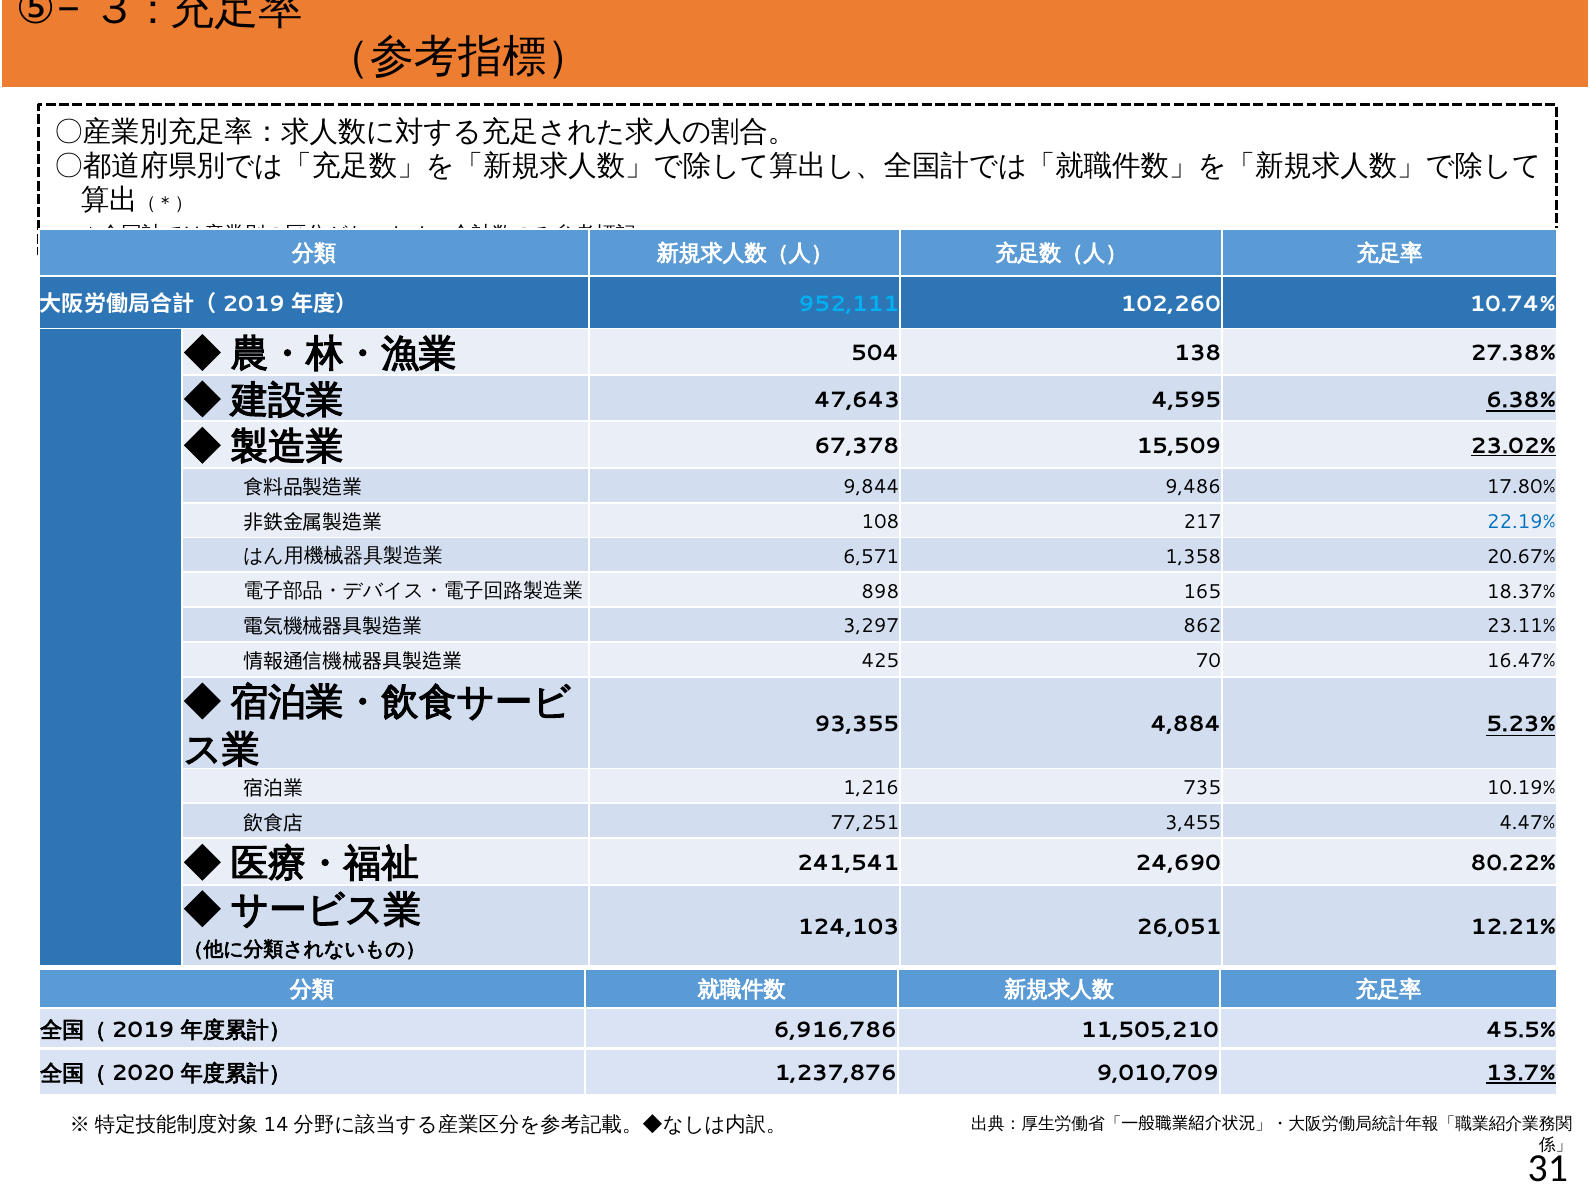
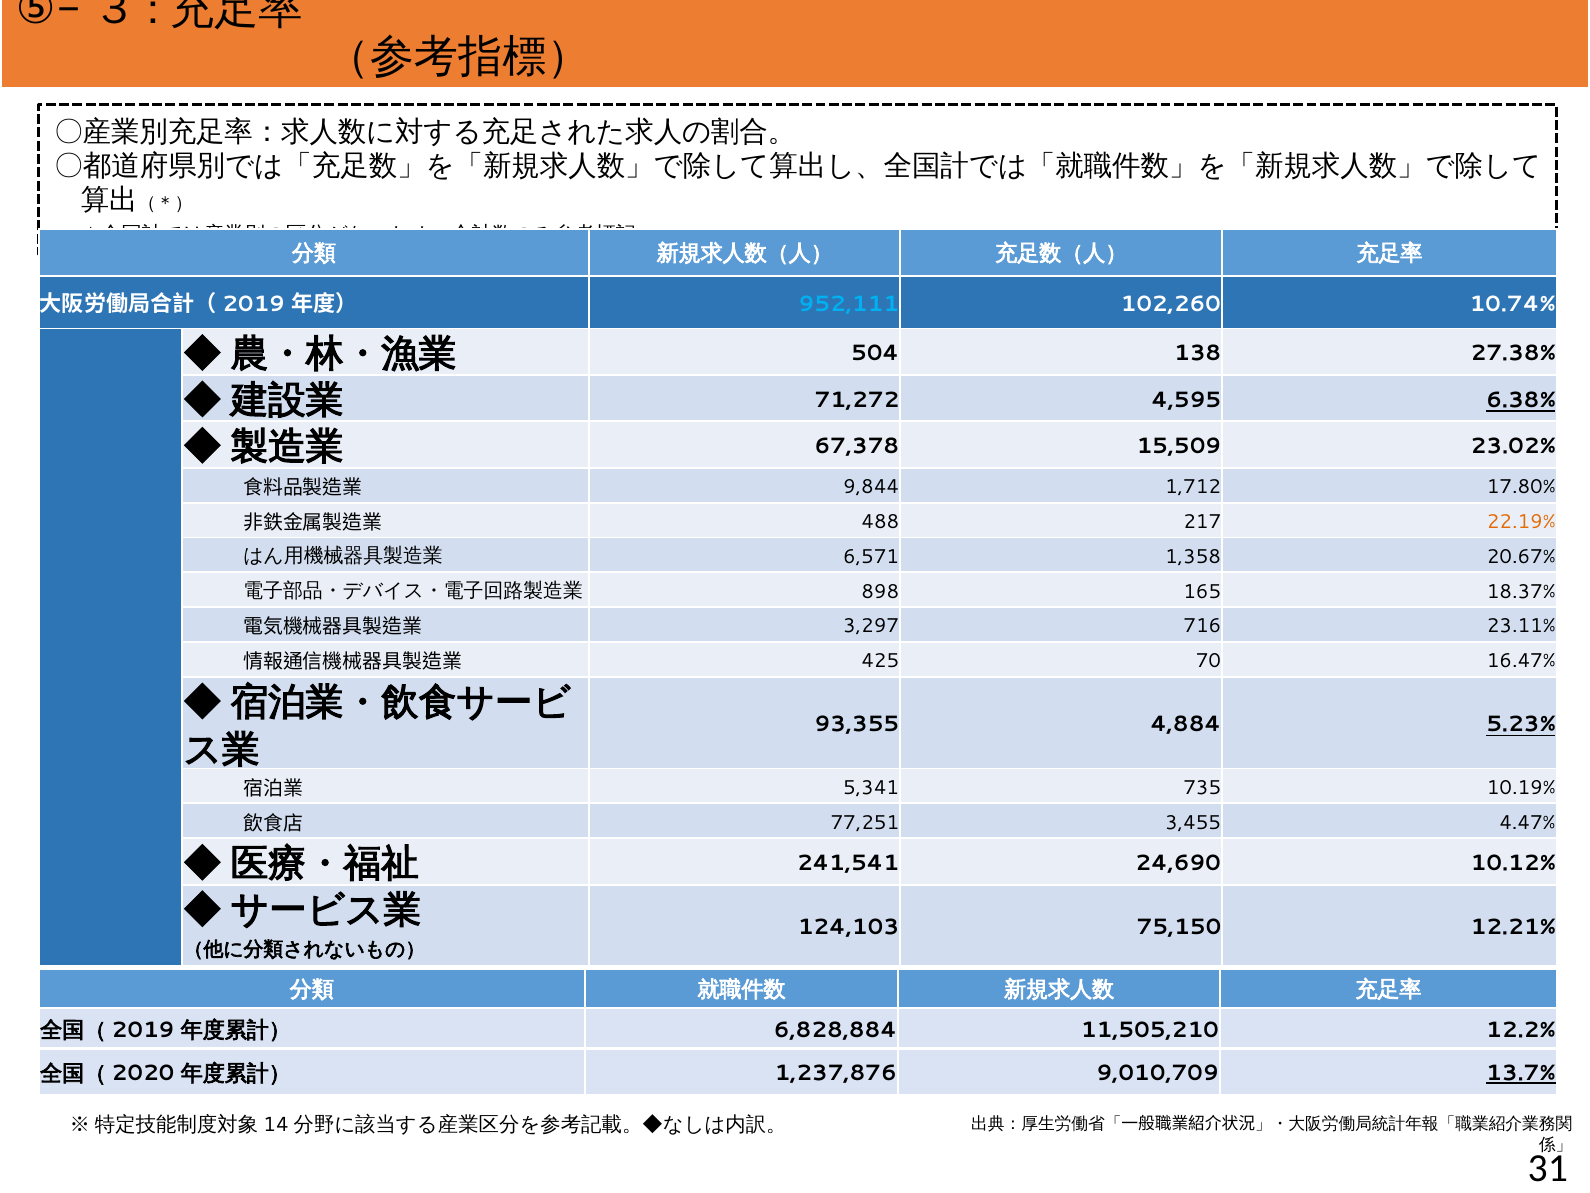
47,643: 47,643 -> 71,272 (857, 400)
23.02% underline: present -> none (1513, 446)
9,486: 9,486 -> 1,712 (1193, 487)
108: 108 -> 488 (880, 522)
22.19% colour: blue -> orange (1521, 522)
862: 862 -> 716 (1202, 626)
1,216: 1,216 -> 5,341 (871, 787)
80.22%: 80.22% -> 10.12% (1513, 863)
26,051: 26,051 -> 75,150 (1179, 927)
6,916,786: 6,916,786 -> 6,828,884 (835, 1030)
45.5%: 45.5% -> 12.2% (1521, 1030)
